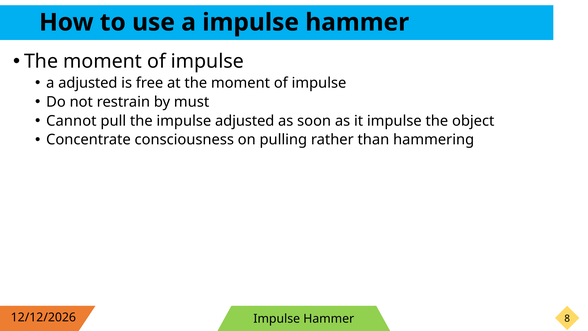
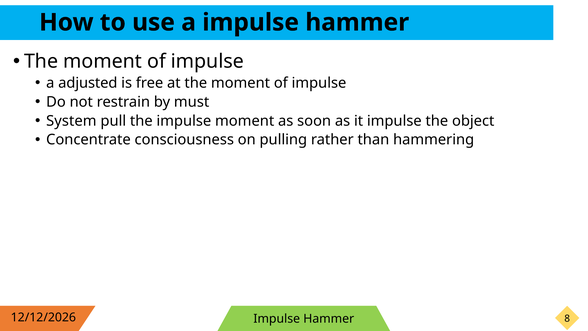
Cannot: Cannot -> System (71, 121)
impulse adjusted: adjusted -> moment (245, 121)
